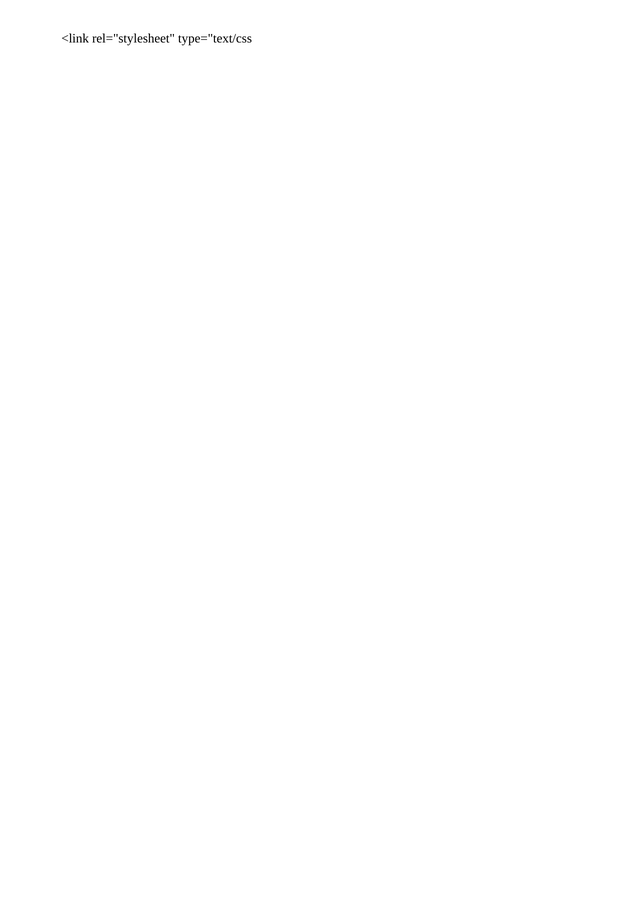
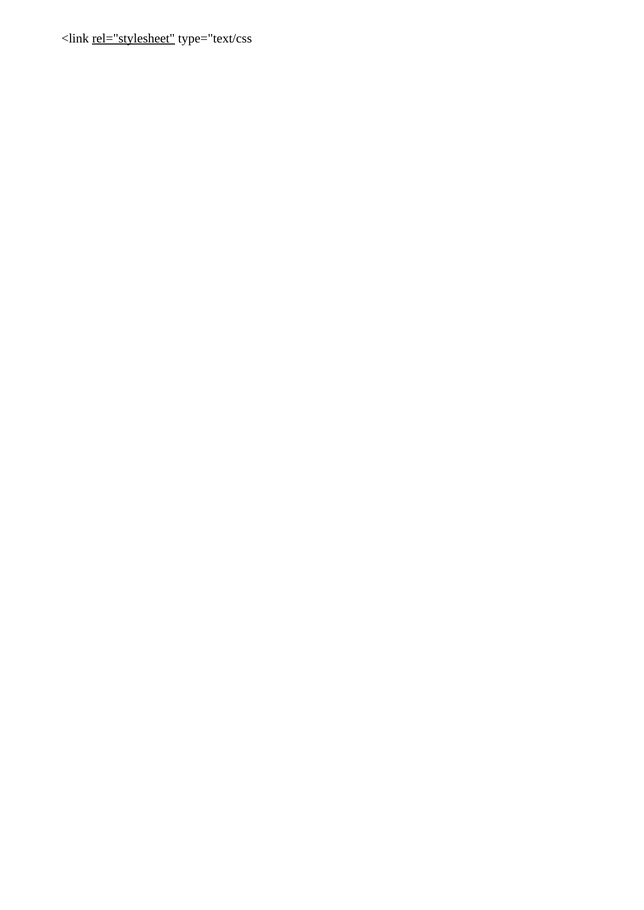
rel="stylesheet underline: none -> present (134, 39)
